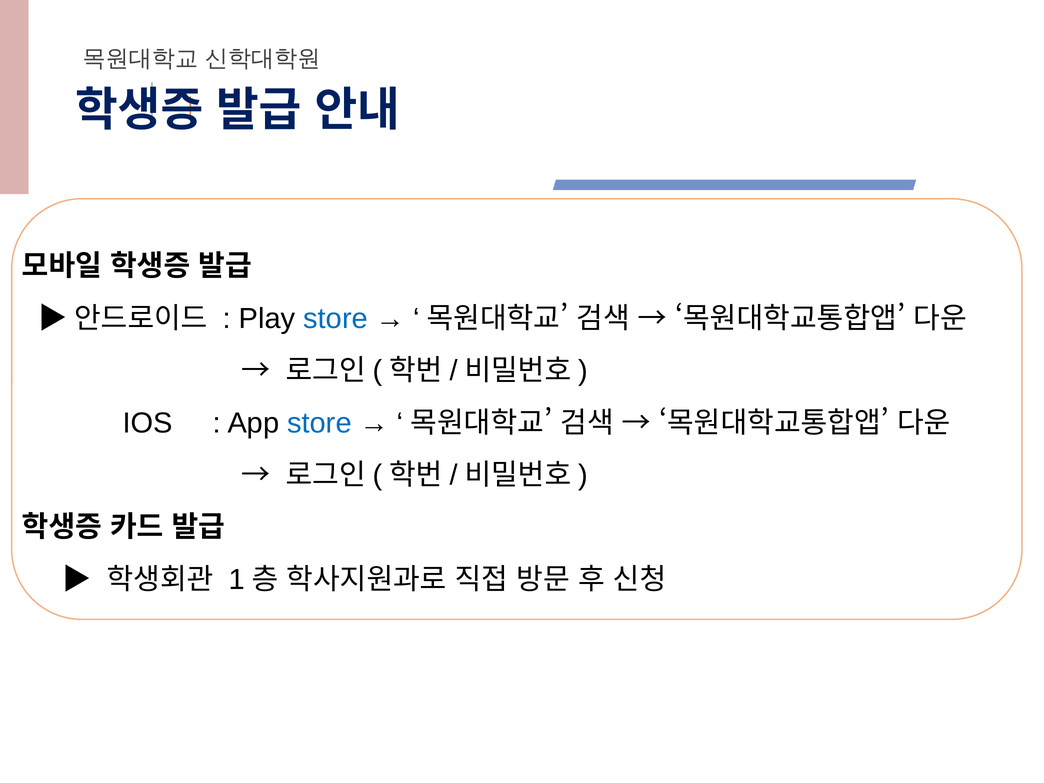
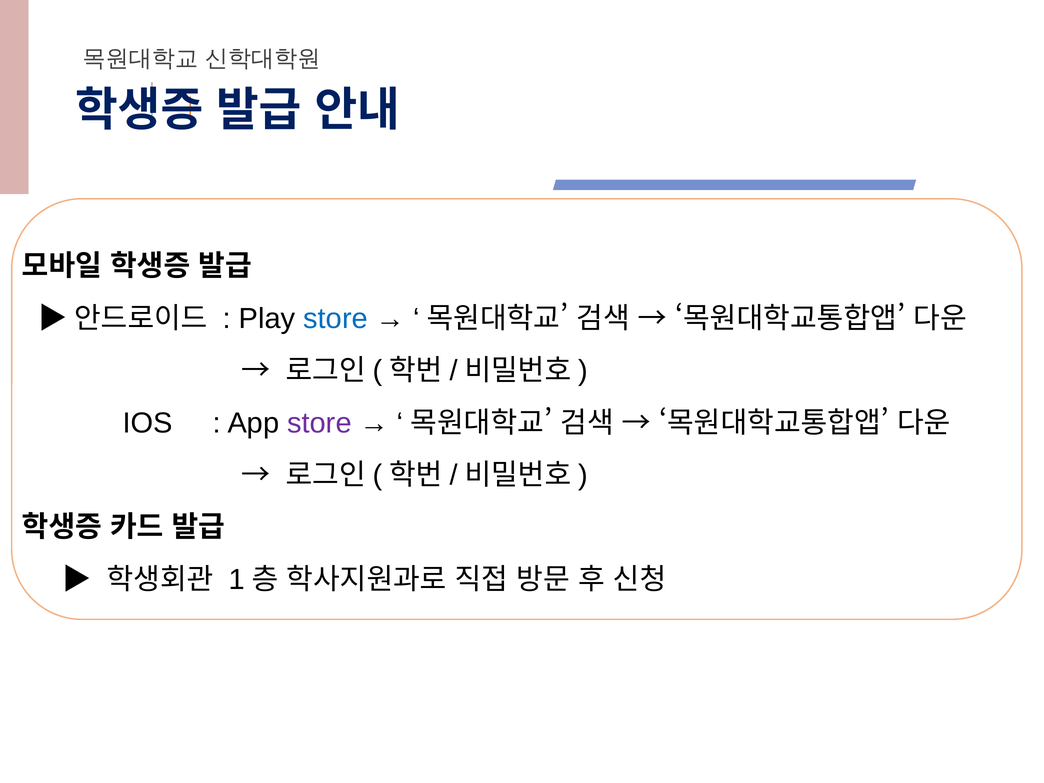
store colour: blue -> purple (319, 423)
